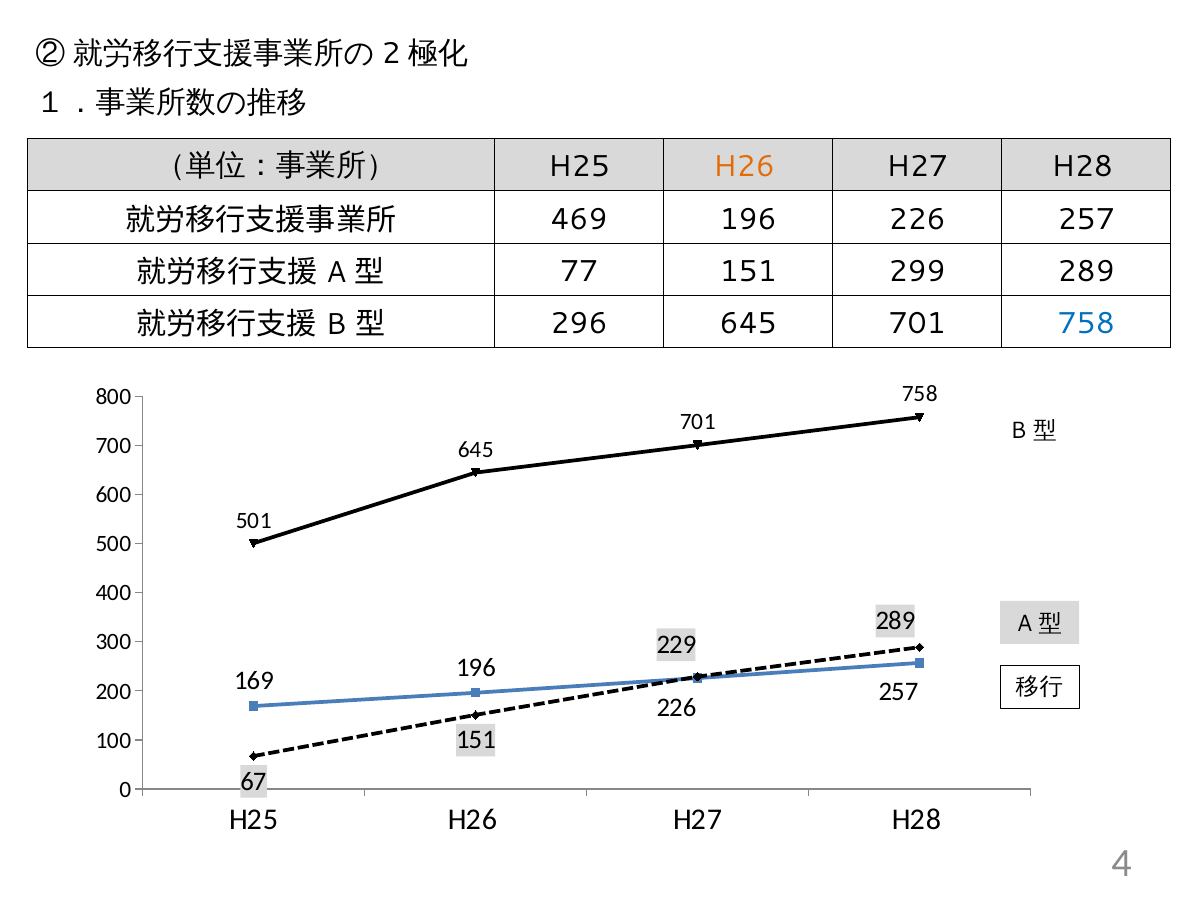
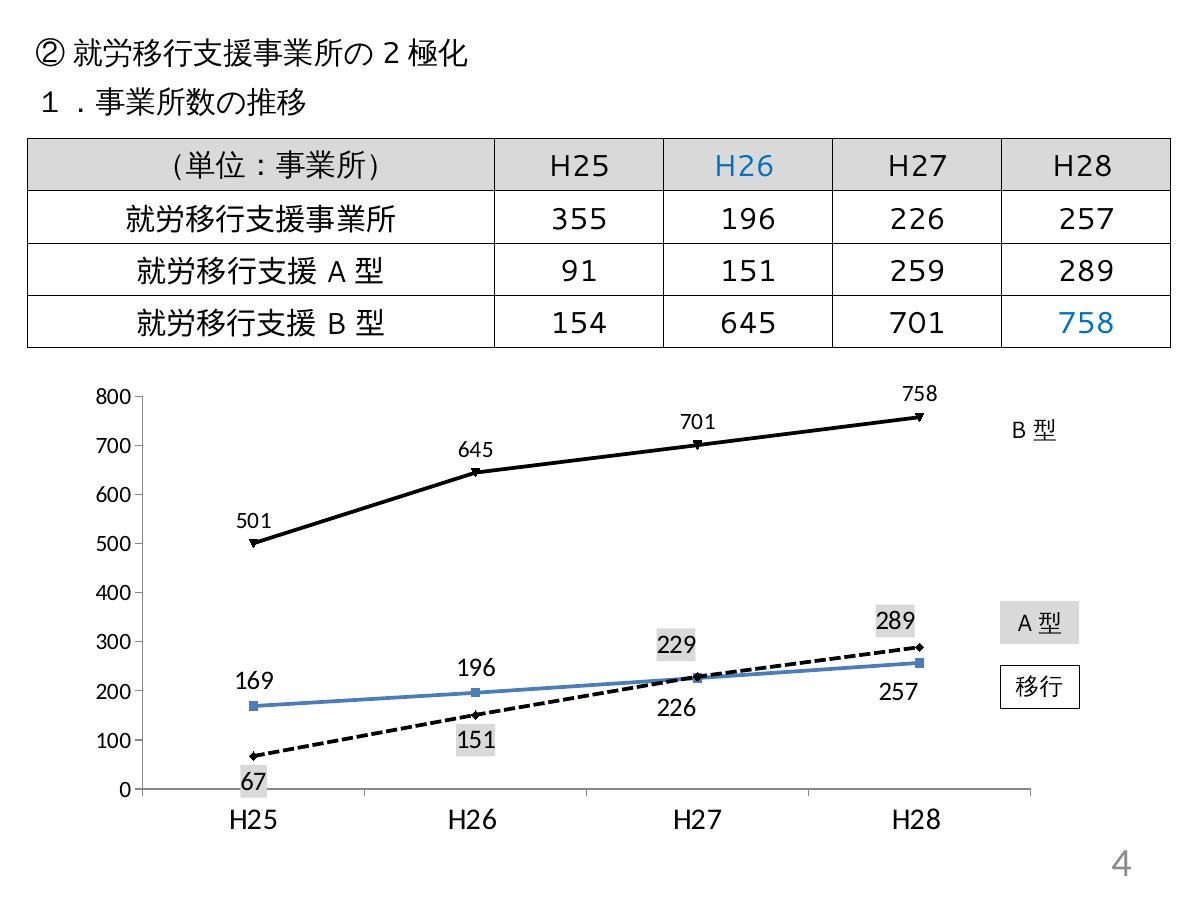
H26 colour: orange -> blue (744, 167)
469: 469 -> 355 (579, 219)
77: 77 -> 91 (579, 271)
299: 299 -> 259 (917, 271)
296: 296 -> 154 (579, 323)
